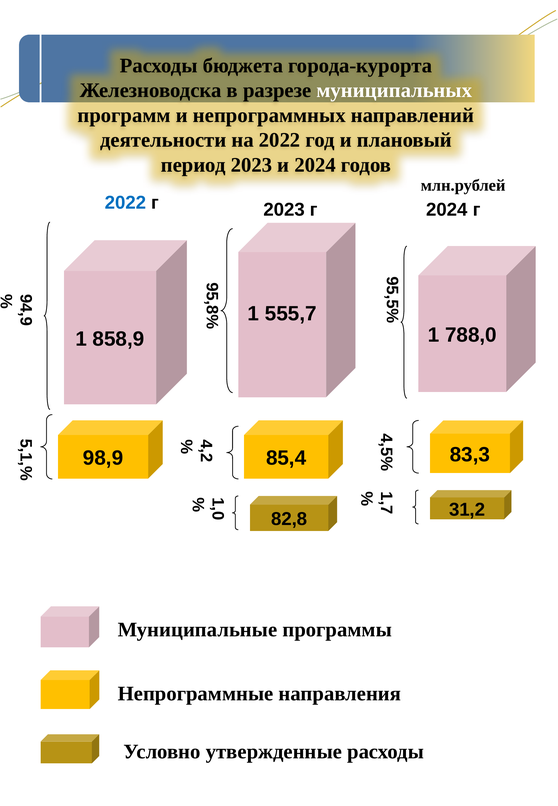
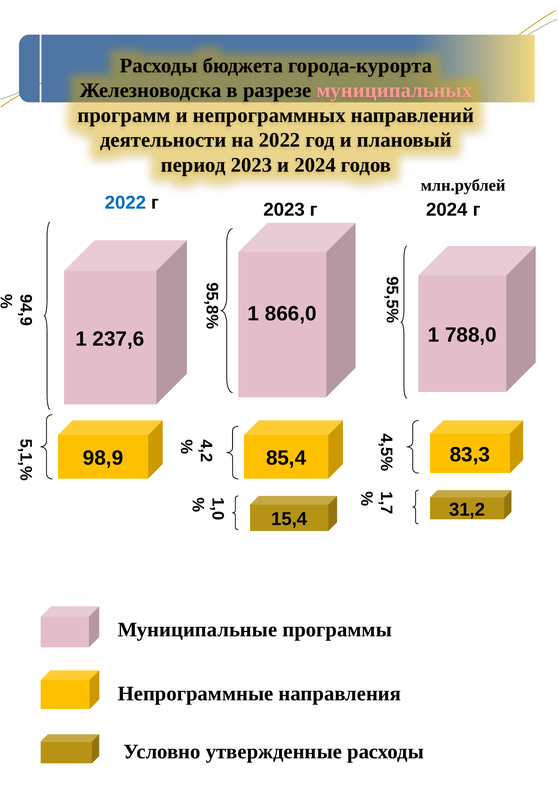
муниципальных colour: white -> pink (394, 90)
555,7: 555,7 -> 866,0 (291, 314)
858,9: 858,9 -> 237,6 (119, 339)
82,8: 82,8 -> 15,4 (289, 519)
